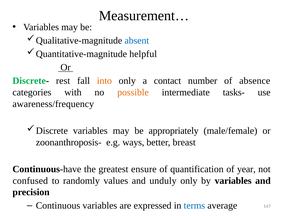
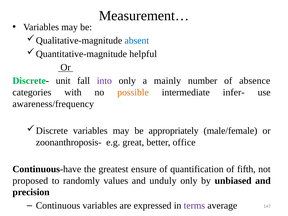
rest: rest -> unit (63, 81)
into colour: orange -> purple (104, 81)
contact: contact -> mainly (167, 81)
tasks-: tasks- -> infer- (234, 92)
ways: ways -> great (133, 142)
breast: breast -> office (184, 142)
year: year -> fifth (246, 169)
confused: confused -> proposed (30, 181)
by variables: variables -> unbiased (233, 181)
terms colour: blue -> purple (194, 206)
